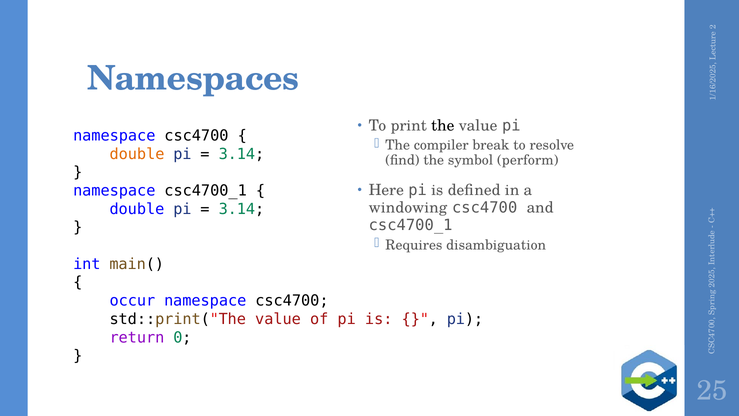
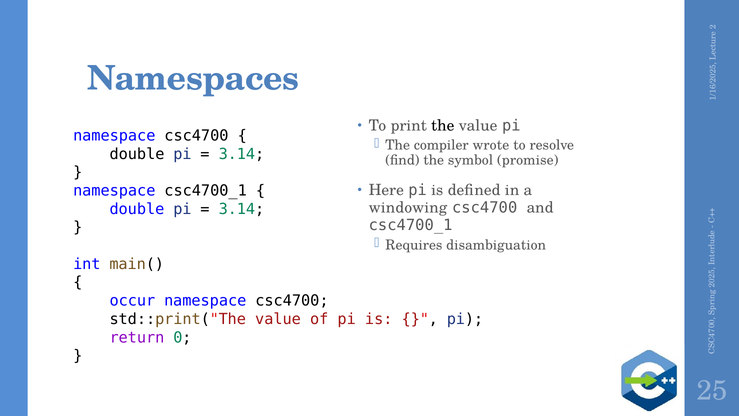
break: break -> wrote (491, 145)
double colour: orange -> black (137, 154)
perform: perform -> promise (528, 160)
